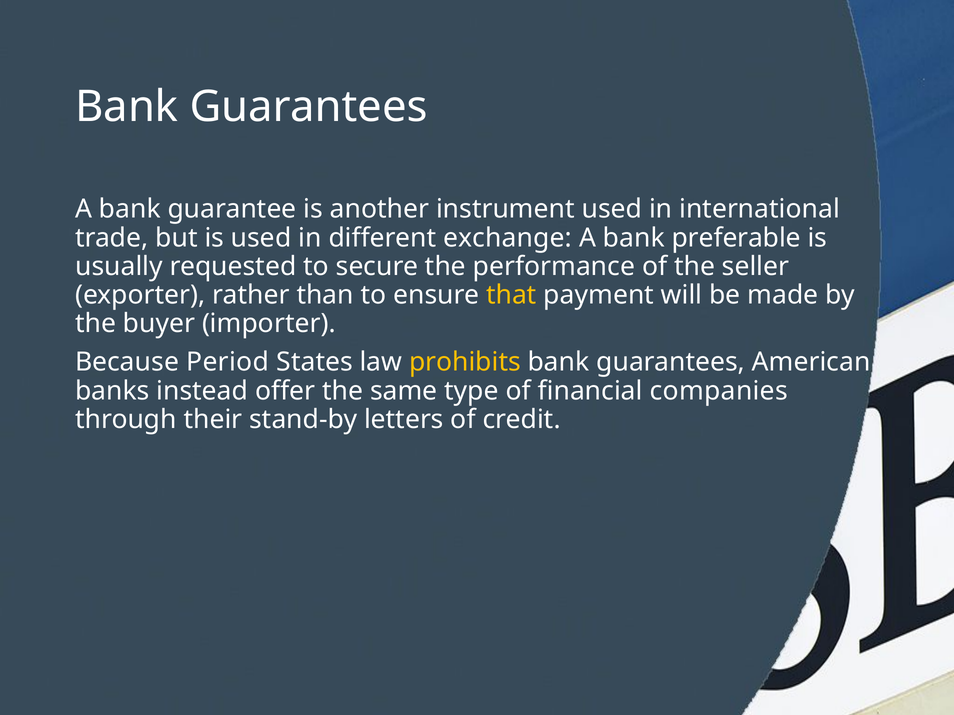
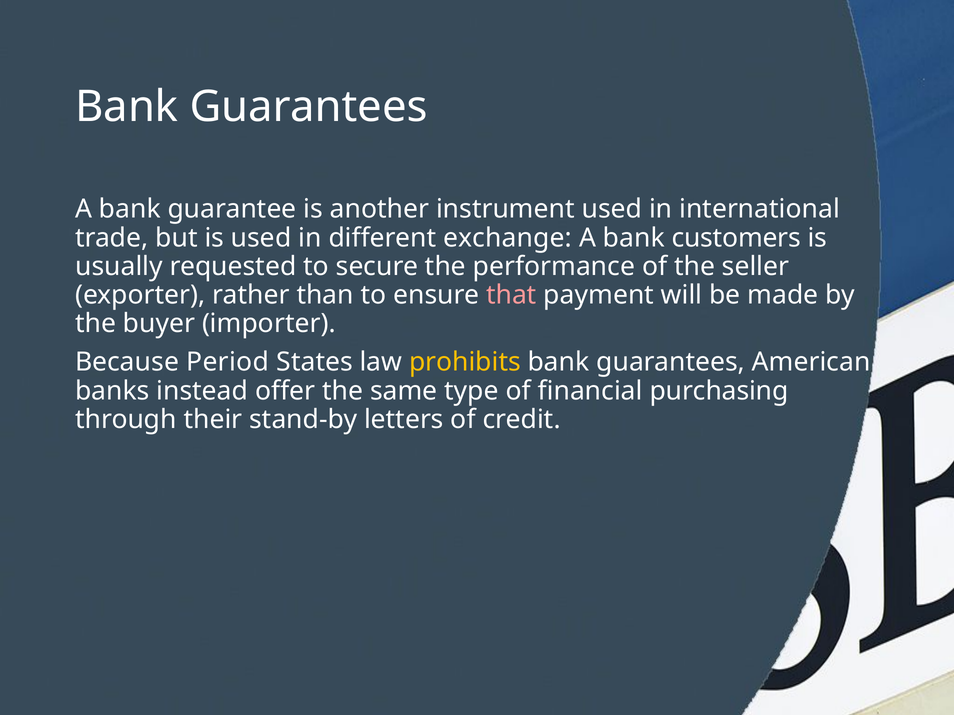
preferable: preferable -> customers (736, 238)
that colour: yellow -> pink (511, 295)
companies: companies -> purchasing (719, 391)
